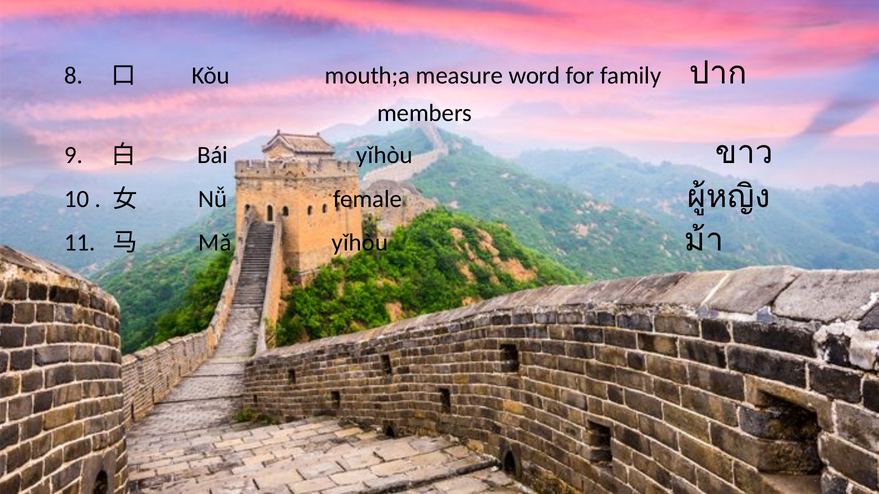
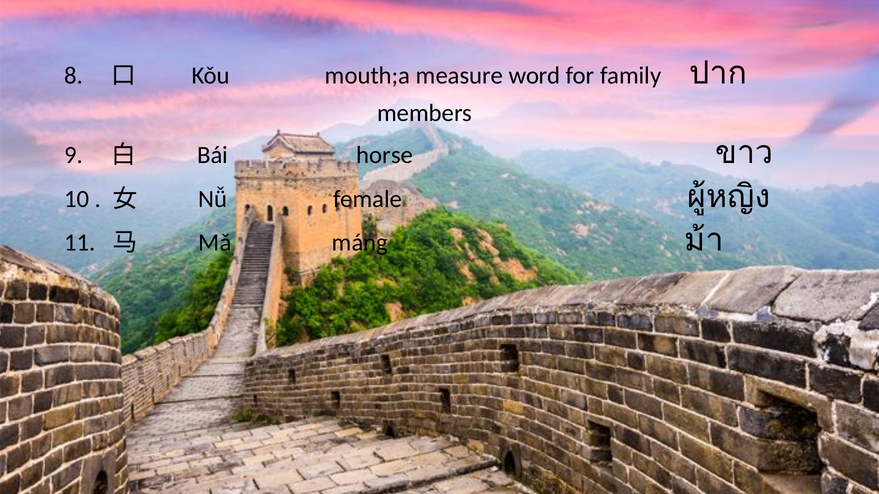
Bái yǐhòu: yǐhòu -> horse (385, 155)
Mǎ yǐhòu: yǐhòu -> máng (360, 243)
